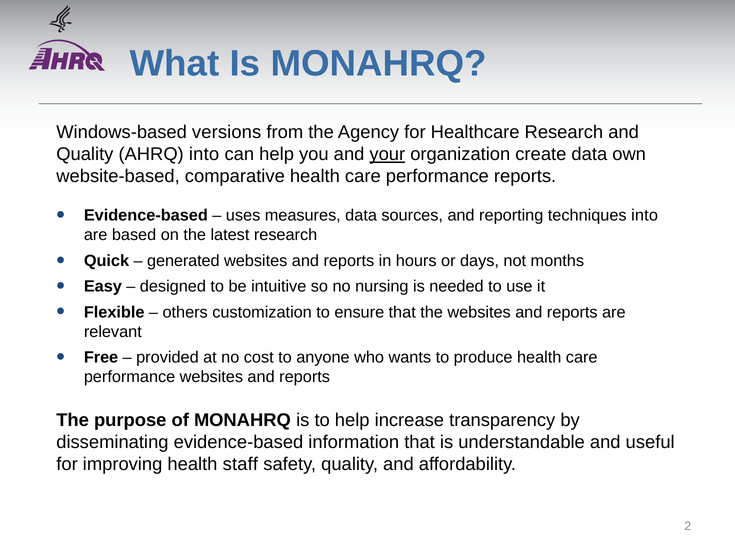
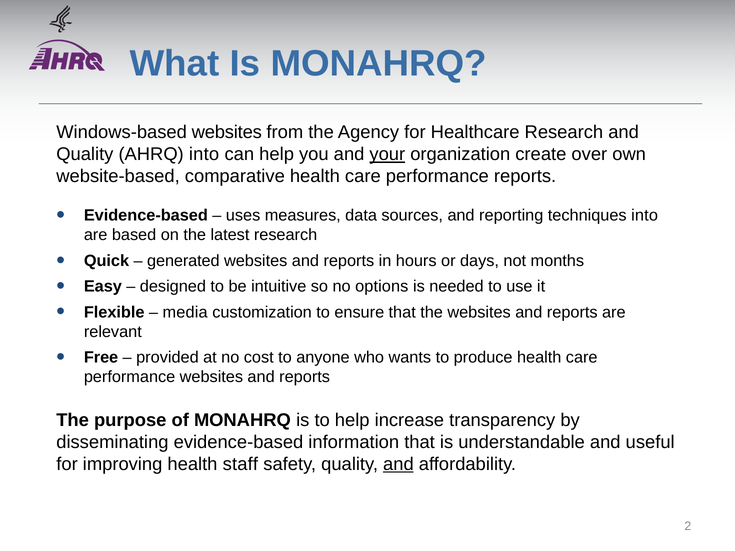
Windows-based versions: versions -> websites (227, 132)
create data: data -> over (589, 154)
nursing: nursing -> options (382, 287)
others: others -> media (185, 312)
and underline: none -> present (398, 464)
